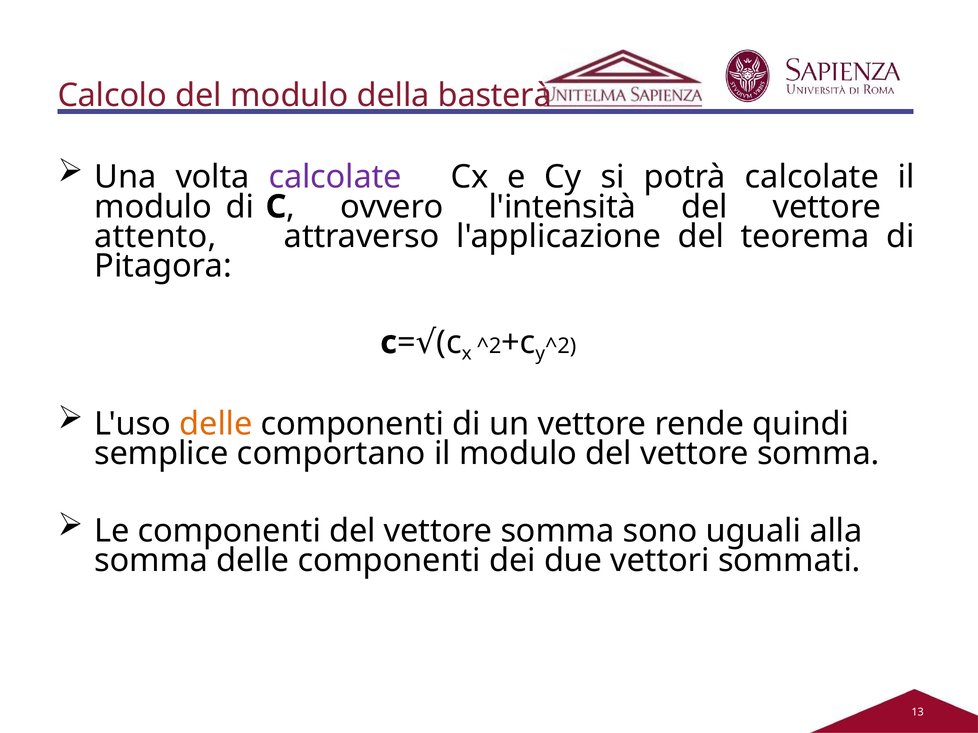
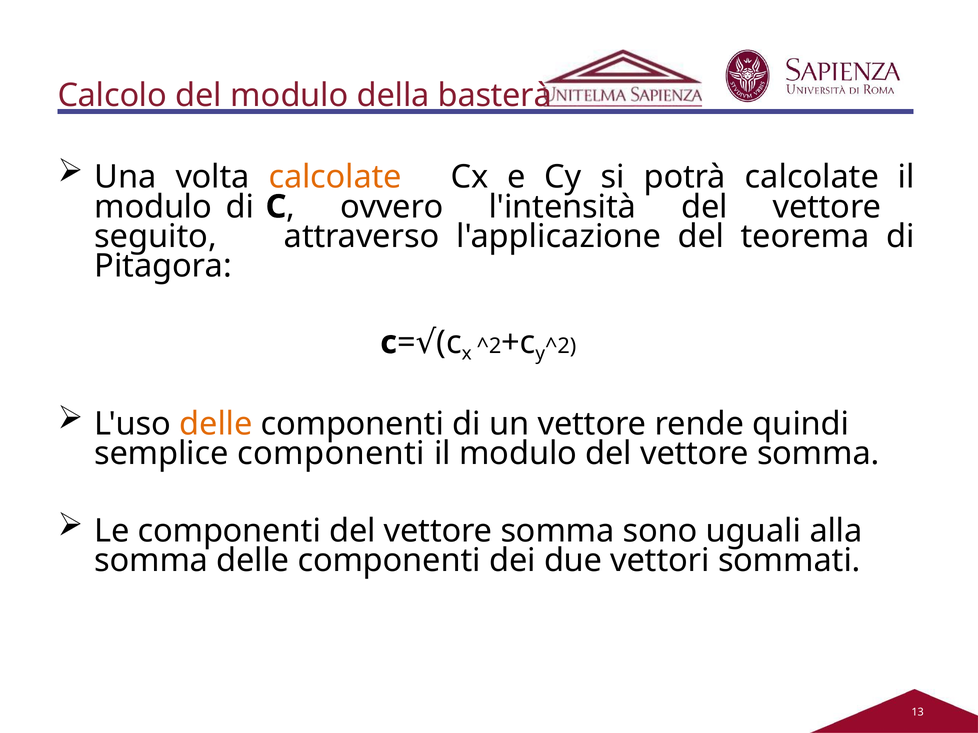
calcolate colour: purple -> orange (335, 177)
attento: attento -> seguito (156, 237)
semplice comportano: comportano -> componenti (331, 454)
